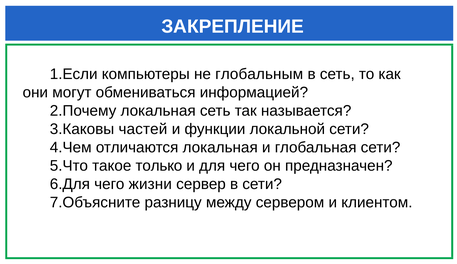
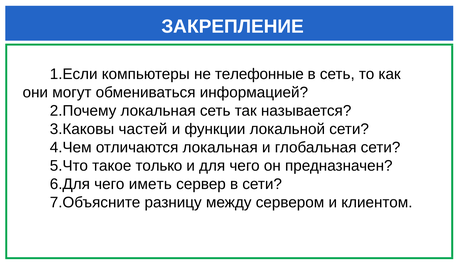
глобальным: глобальным -> телефонные (259, 74)
жизни: жизни -> иметь (150, 184)
